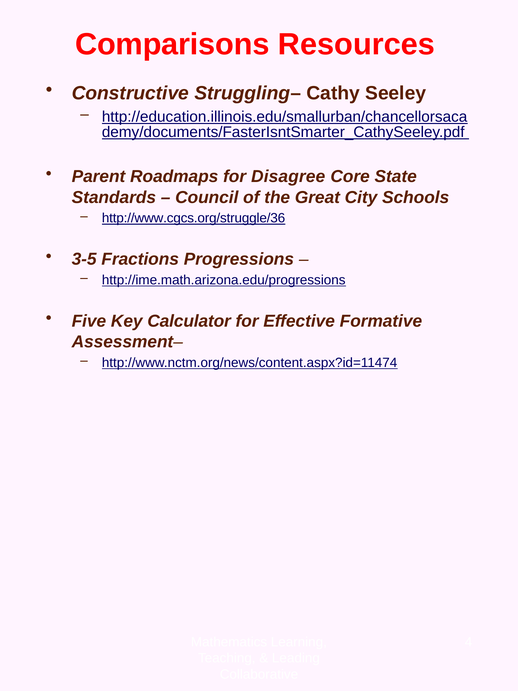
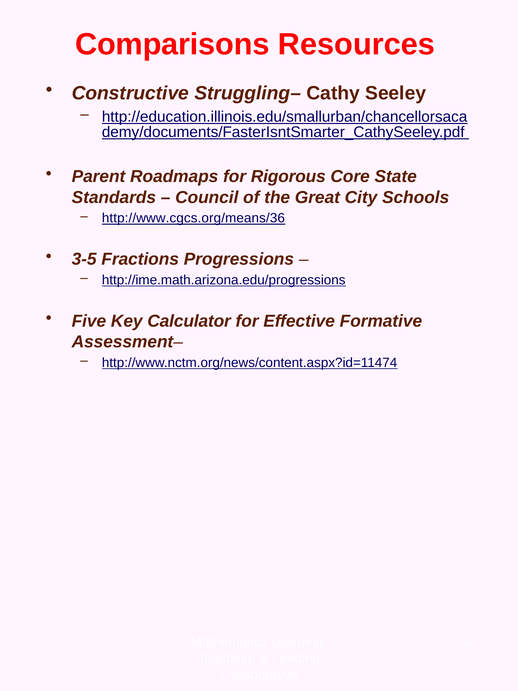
Disagree: Disagree -> Rigorous (288, 177)
http://www.cgcs.org/struggle/36: http://www.cgcs.org/struggle/36 -> http://www.cgcs.org/means/36 (193, 218)
